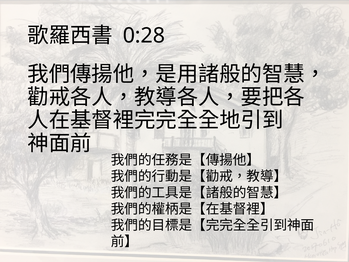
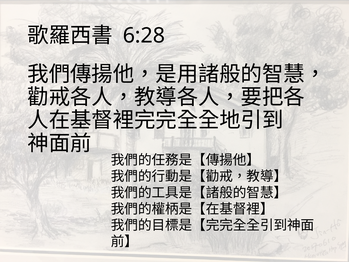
0:28: 0:28 -> 6:28 (144, 36)
